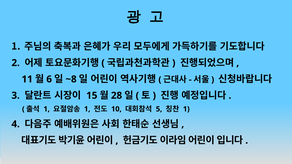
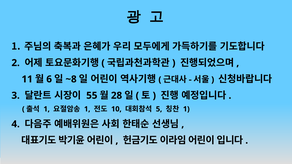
15: 15 -> 55 (92, 96)
